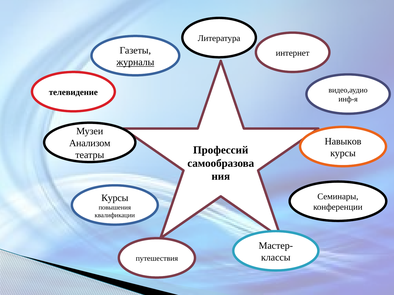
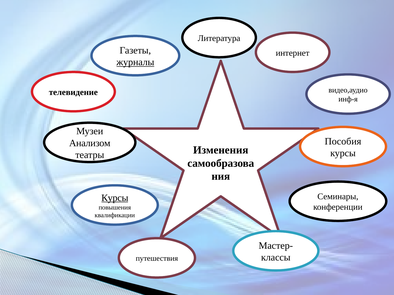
Навыков: Навыков -> Пособия (343, 142)
Профессий: Профессий -> Изменения (221, 150)
Курсы underline: none -> present (115, 198)
